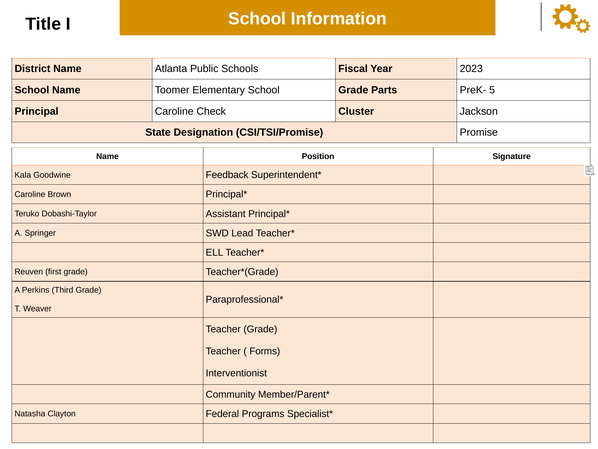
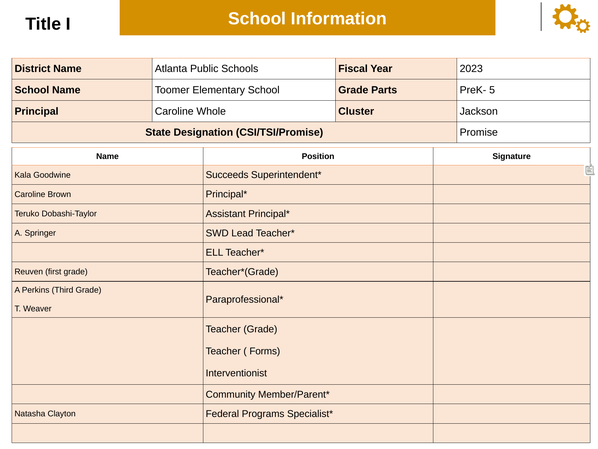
Check: Check -> Whole (211, 111)
Feedback: Feedback -> Succeeds (227, 175)
